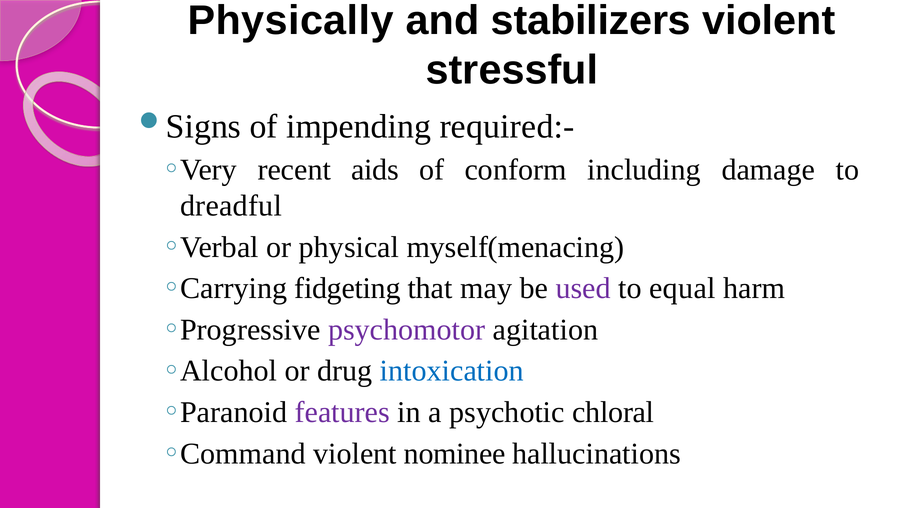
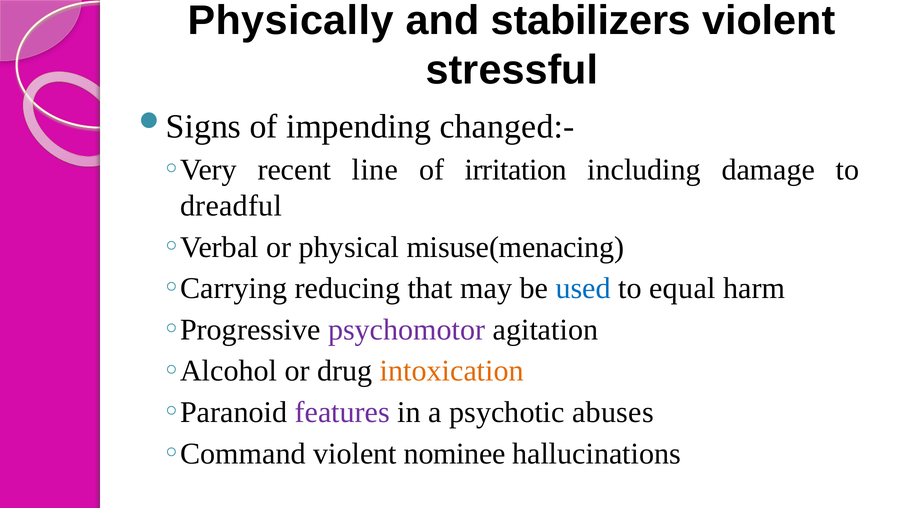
required:-: required:- -> changed:- (507, 126)
aids: aids -> line (375, 170)
conform: conform -> irritation (516, 170)
myself(menacing: myself(menacing -> misuse(menacing (515, 247)
fidgeting: fidgeting -> reducing (347, 288)
used colour: purple -> blue (583, 288)
intoxication colour: blue -> orange (452, 371)
chloral: chloral -> abuses (613, 412)
